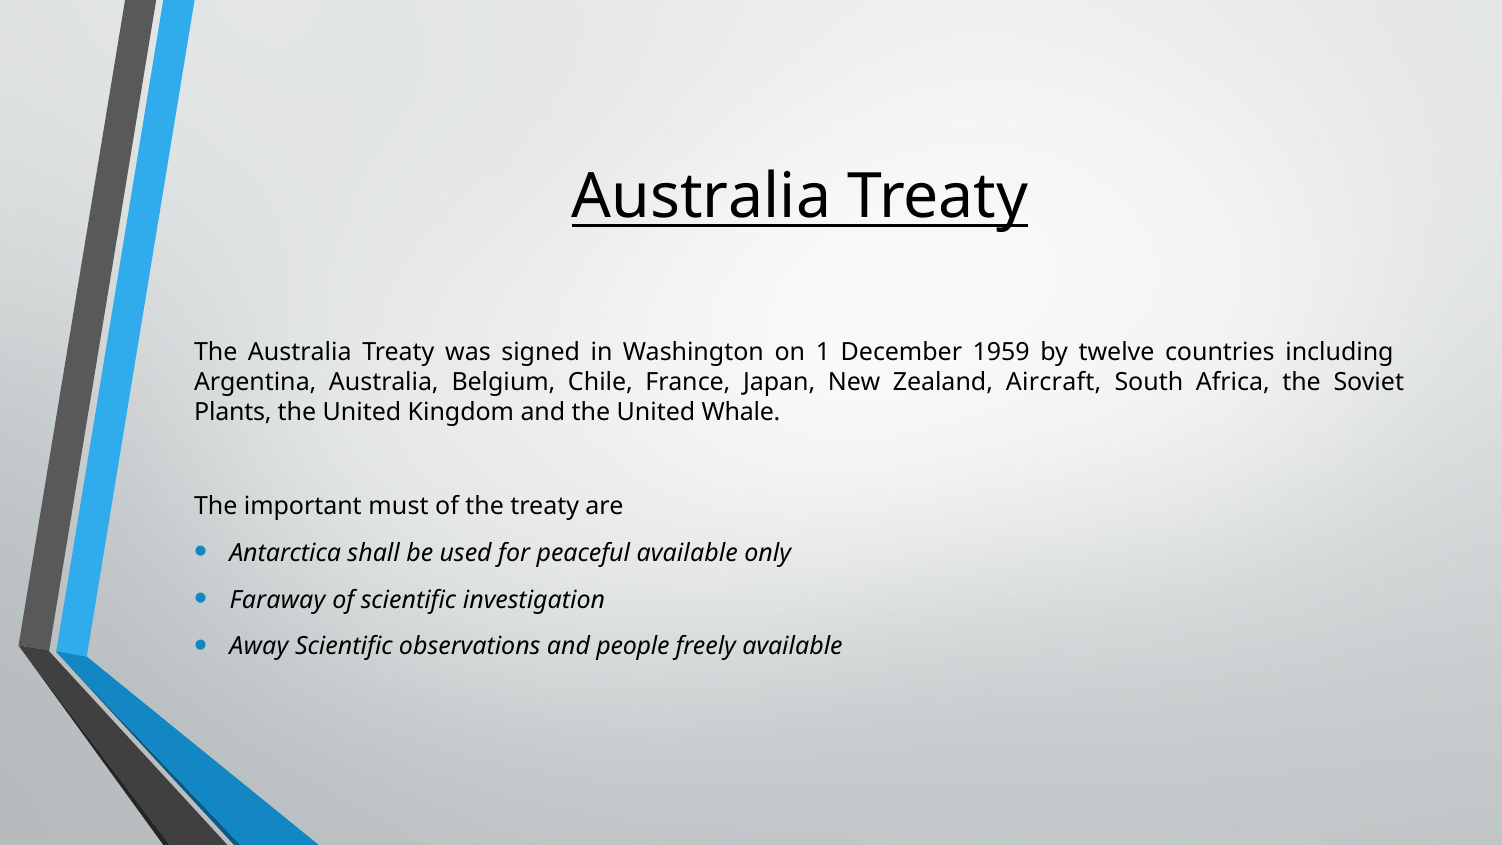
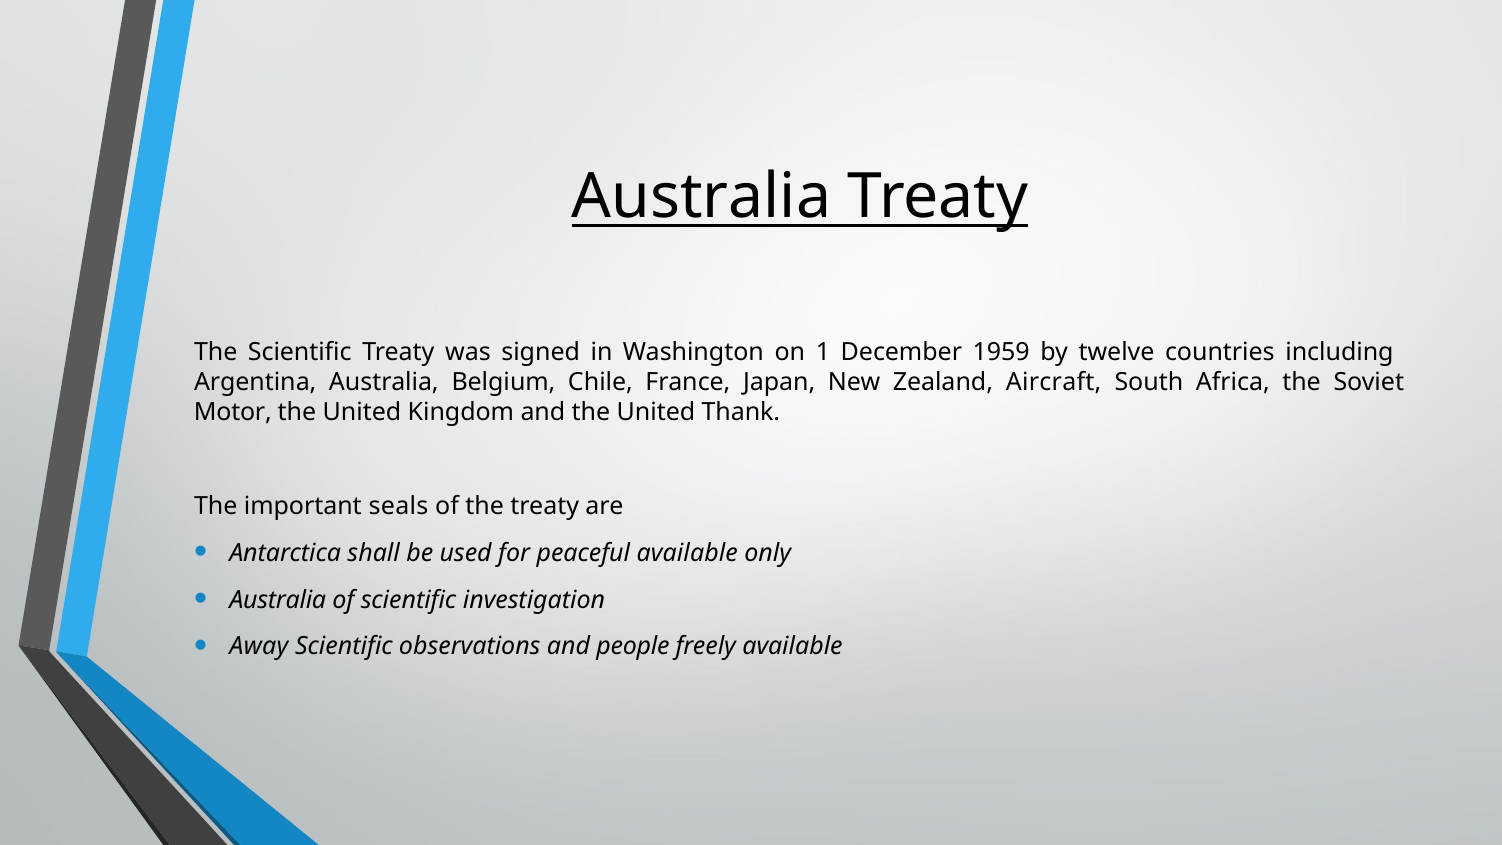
The Australia: Australia -> Scientific (300, 352)
Plants: Plants -> Motor (233, 412)
Whale: Whale -> Thank (741, 412)
must: must -> seals (398, 506)
Faraway: Faraway -> Australia (278, 600)
